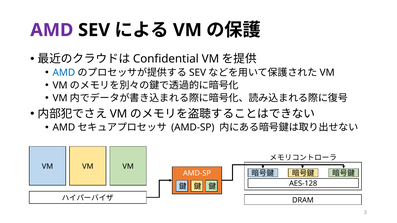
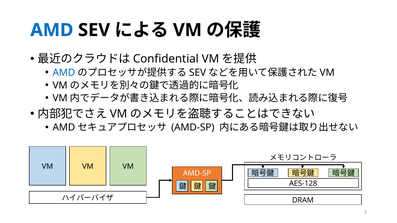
AMD colour: purple -> blue (52, 30)
